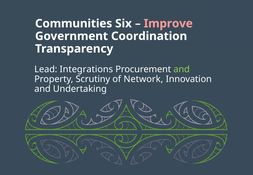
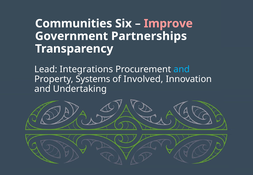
Coordination: Coordination -> Partnerships (149, 36)
and colour: light green -> light blue (182, 69)
Scrutiny: Scrutiny -> Systems (93, 79)
Network: Network -> Involved (143, 79)
